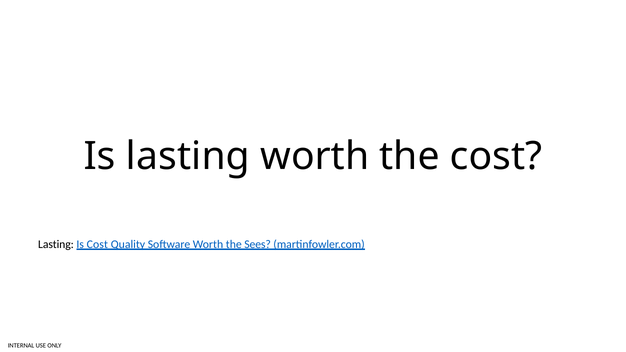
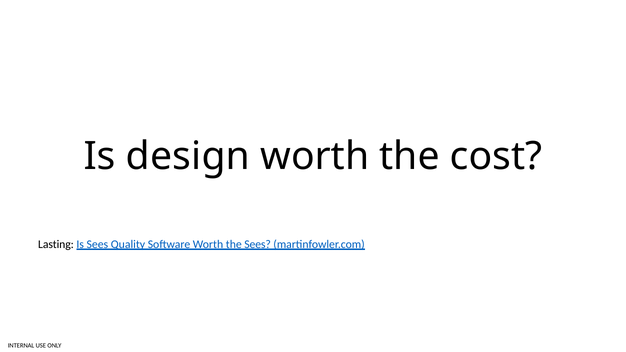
Is lasting: lasting -> design (188, 156)
Is Cost: Cost -> Sees (97, 244)
